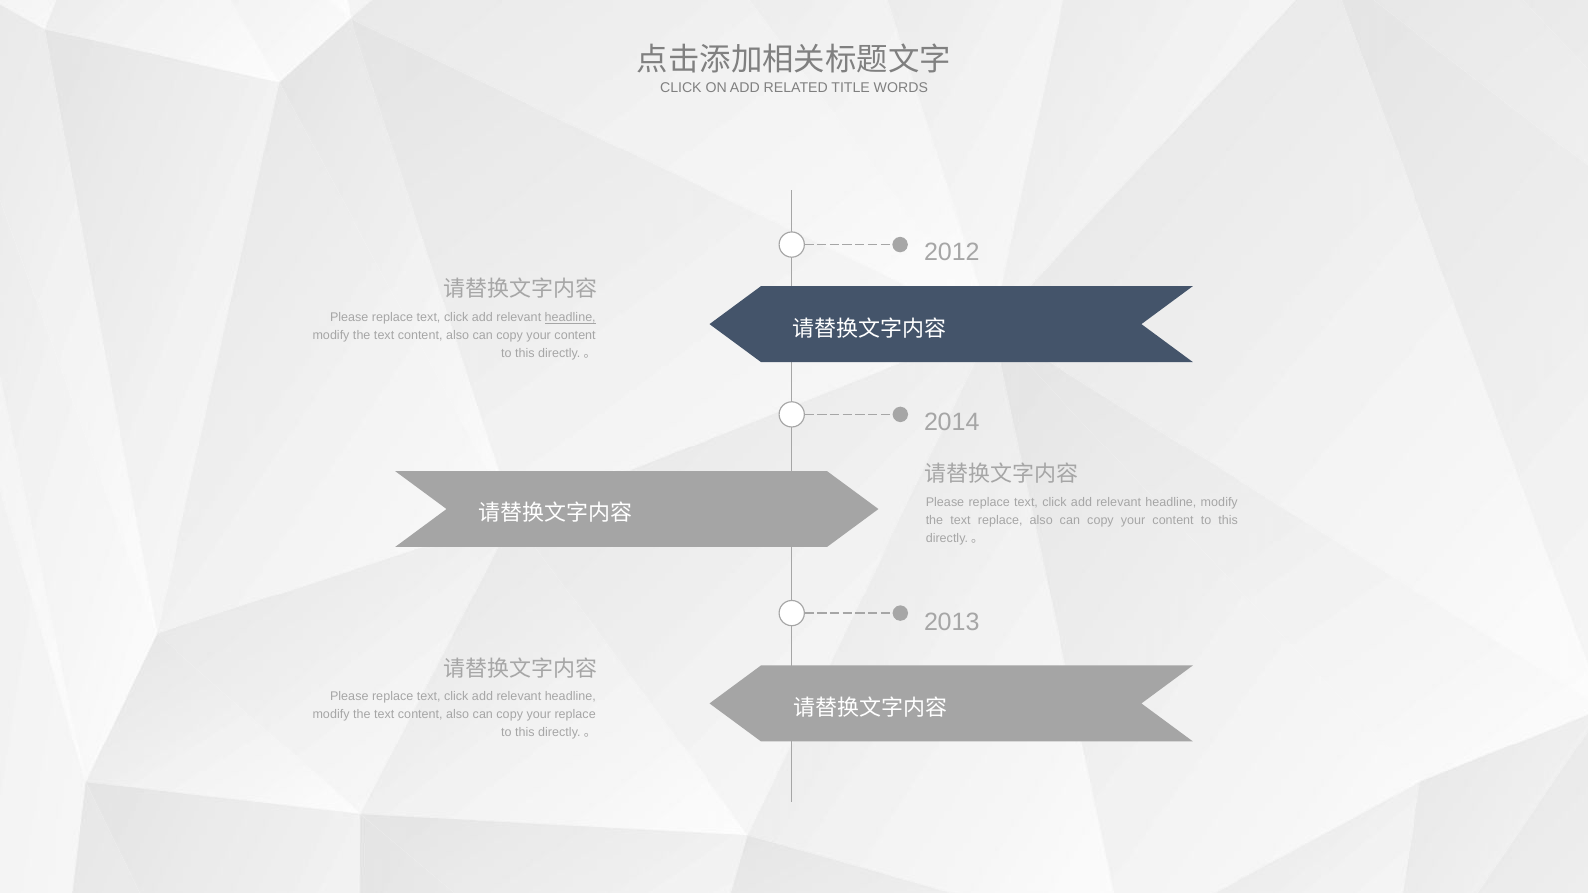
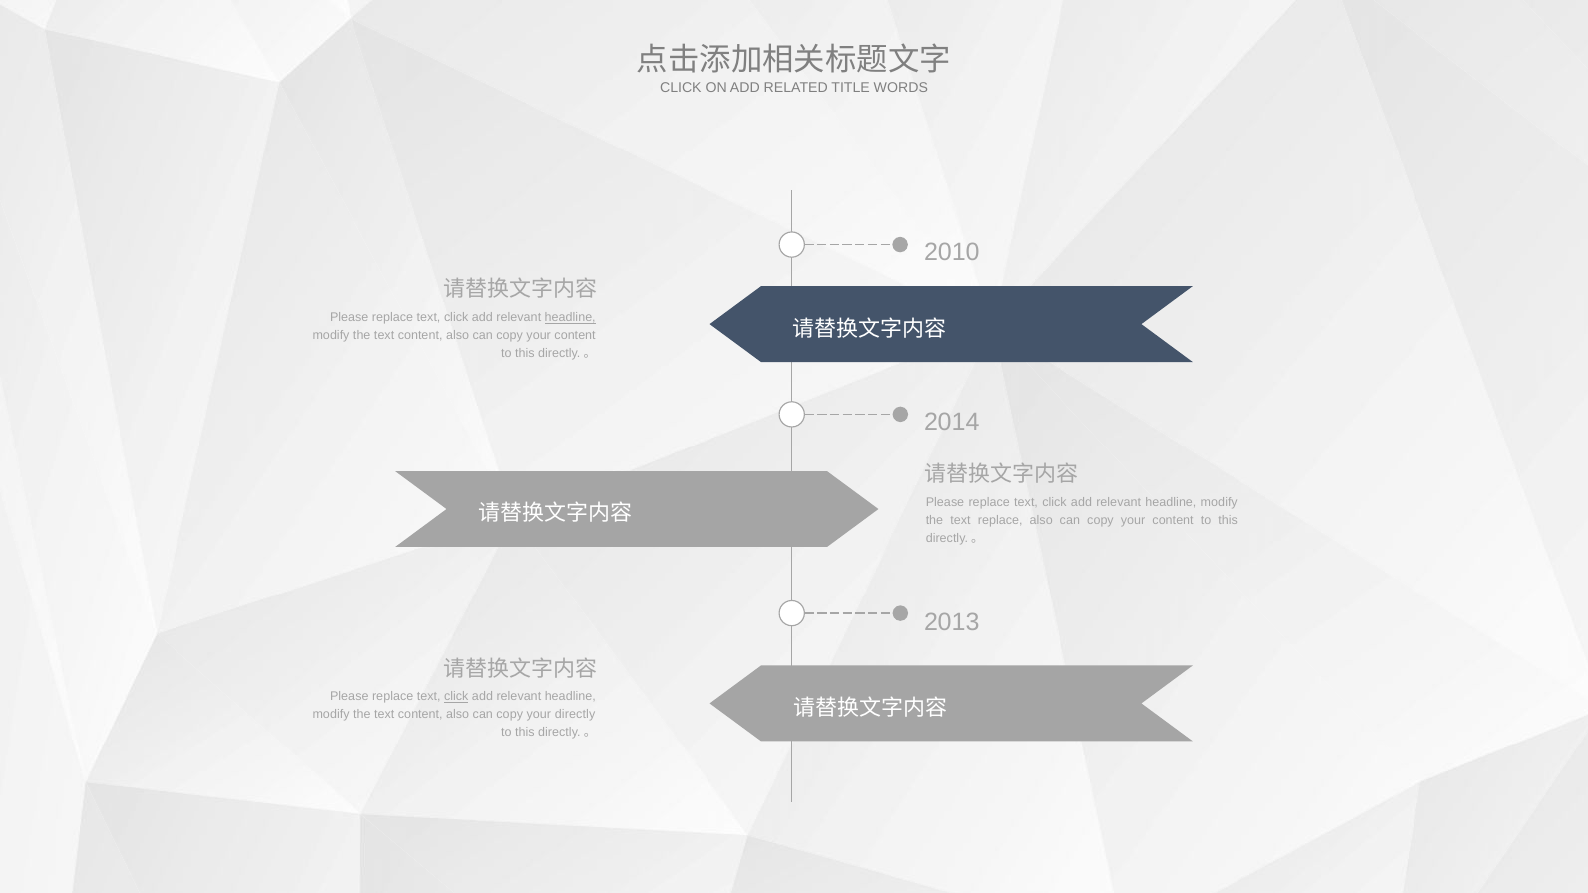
2012: 2012 -> 2010 (952, 253)
click underline: none -> present (456, 697)
your replace: replace -> directly (575, 715)
